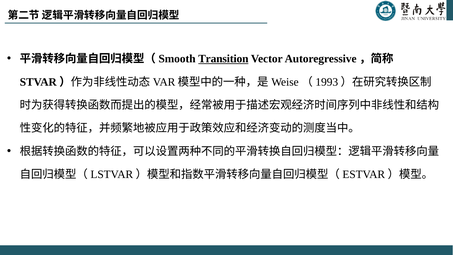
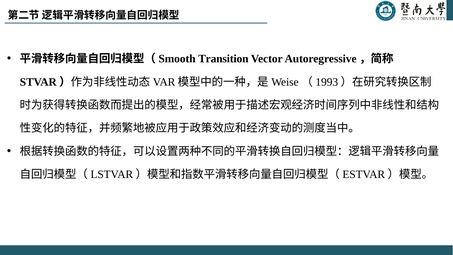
Transition underline: present -> none (223, 59)
